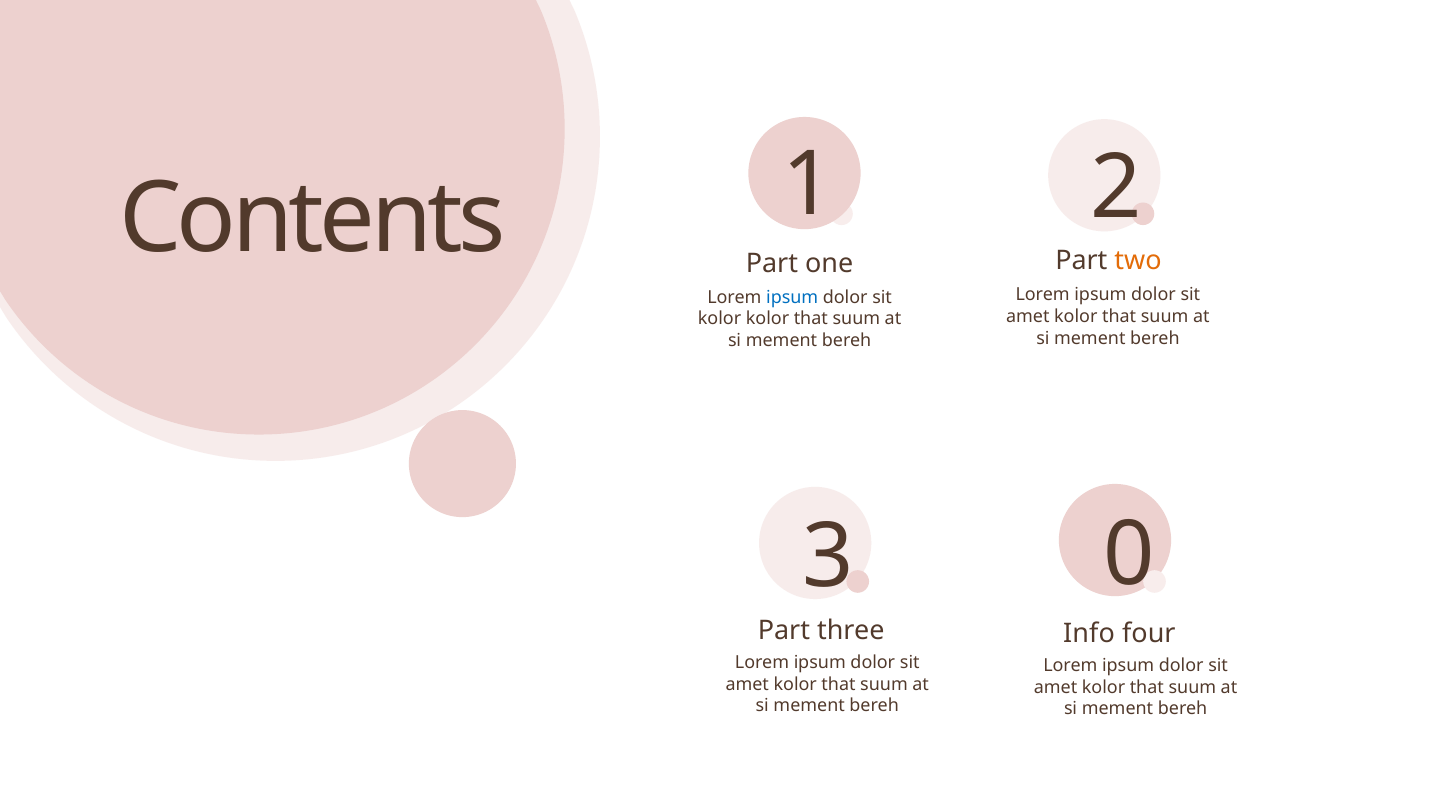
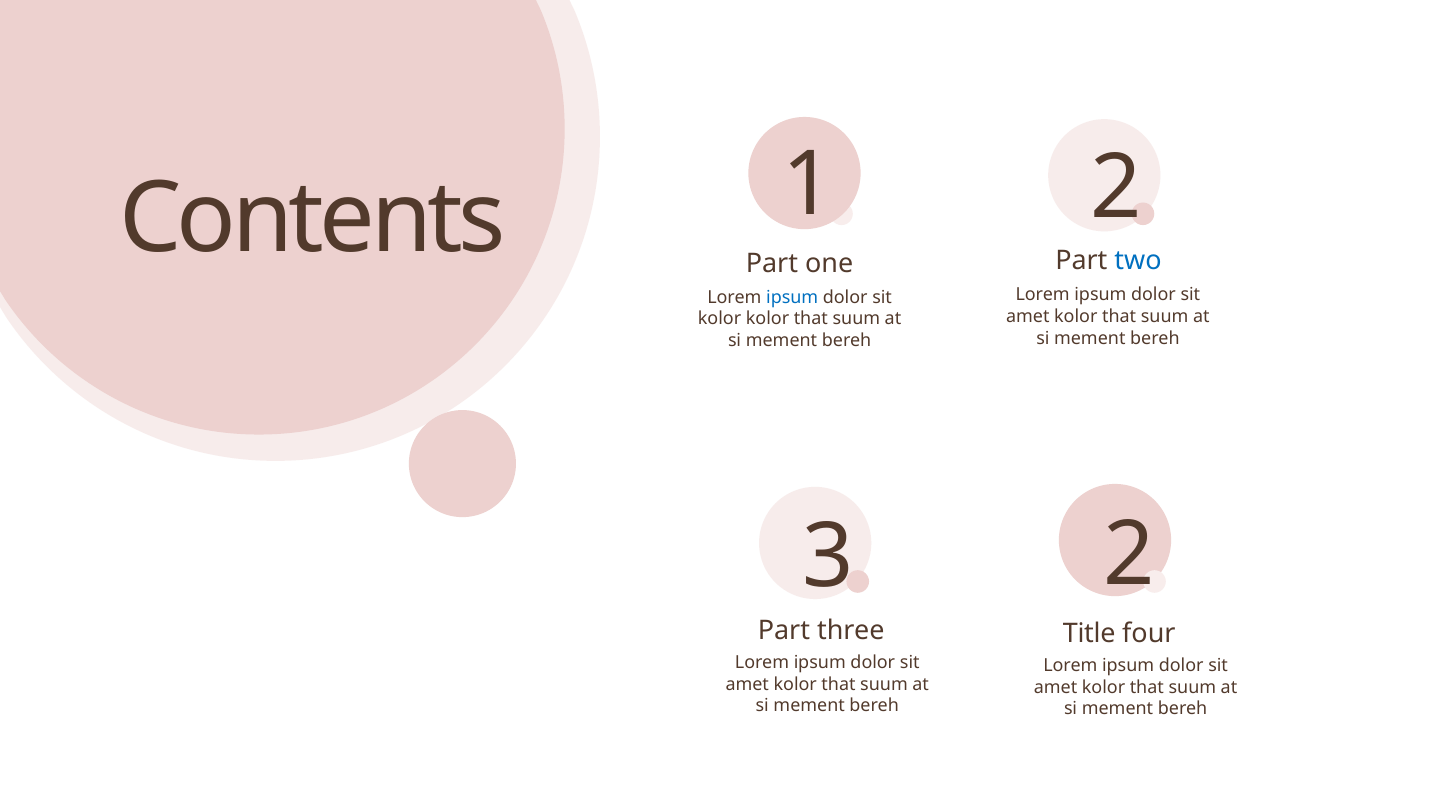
two colour: orange -> blue (1138, 261)
3 0: 0 -> 2 (1129, 555)
Info: Info -> Title (1089, 634)
